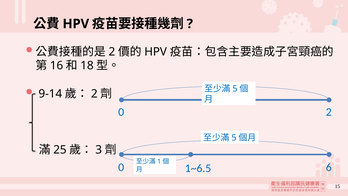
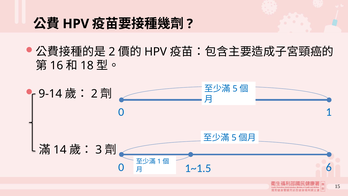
0 2: 2 -> 1 (329, 112)
25: 25 -> 14 (60, 150)
1~6.5: 1~6.5 -> 1~1.5 (198, 168)
